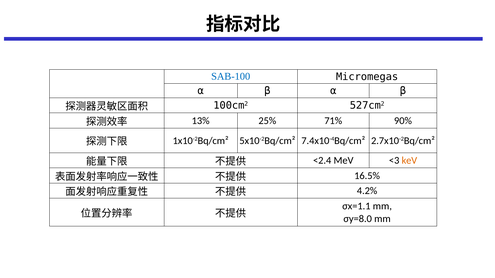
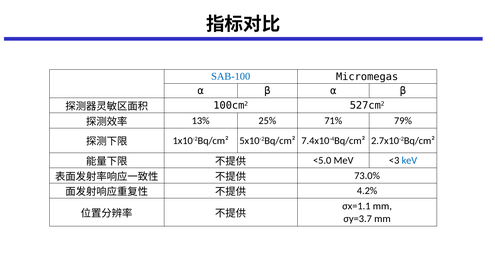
90%: 90% -> 79% (403, 121)
<2.4: <2.4 -> <5.0 (322, 161)
keV colour: orange -> blue (409, 161)
16.5%: 16.5% -> 73.0% (367, 176)
σy=8.0: σy=8.0 -> σy=3.7 (358, 219)
